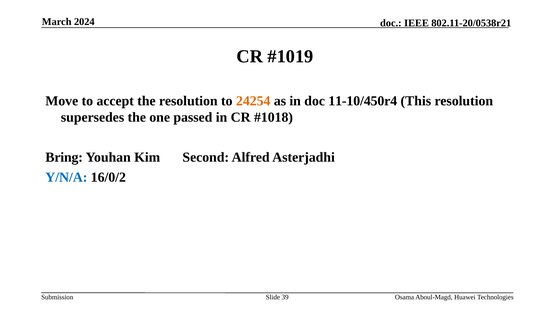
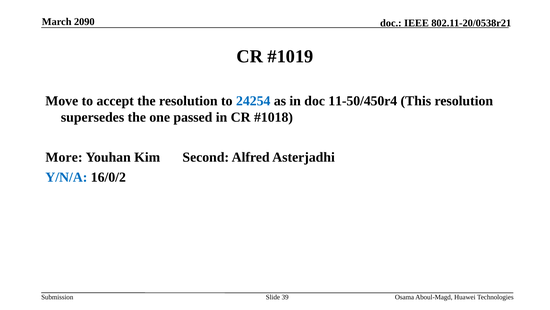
2024: 2024 -> 2090 (84, 22)
24254 colour: orange -> blue (253, 101)
11-10/450r4: 11-10/450r4 -> 11-50/450r4 (363, 101)
Bring: Bring -> More (64, 157)
